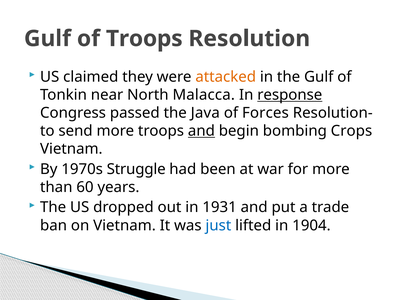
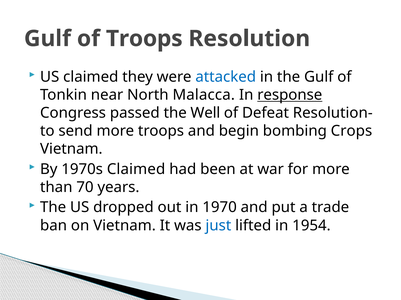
attacked colour: orange -> blue (226, 77)
Java: Java -> Well (205, 113)
Forces: Forces -> Defeat (265, 113)
and underline: present -> none (201, 131)
1970s Struggle: Struggle -> Claimed (136, 170)
60: 60 -> 70 (85, 188)
1931: 1931 -> 1970 (220, 208)
1904: 1904 -> 1954 (311, 226)
